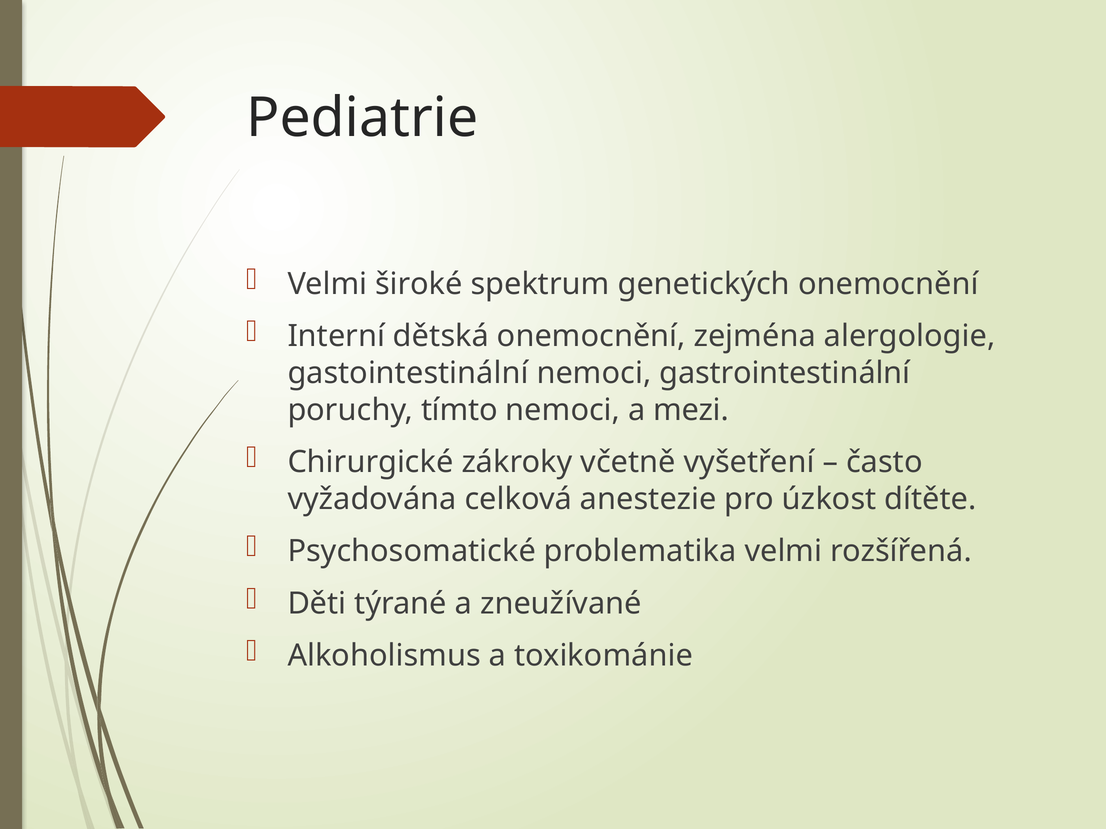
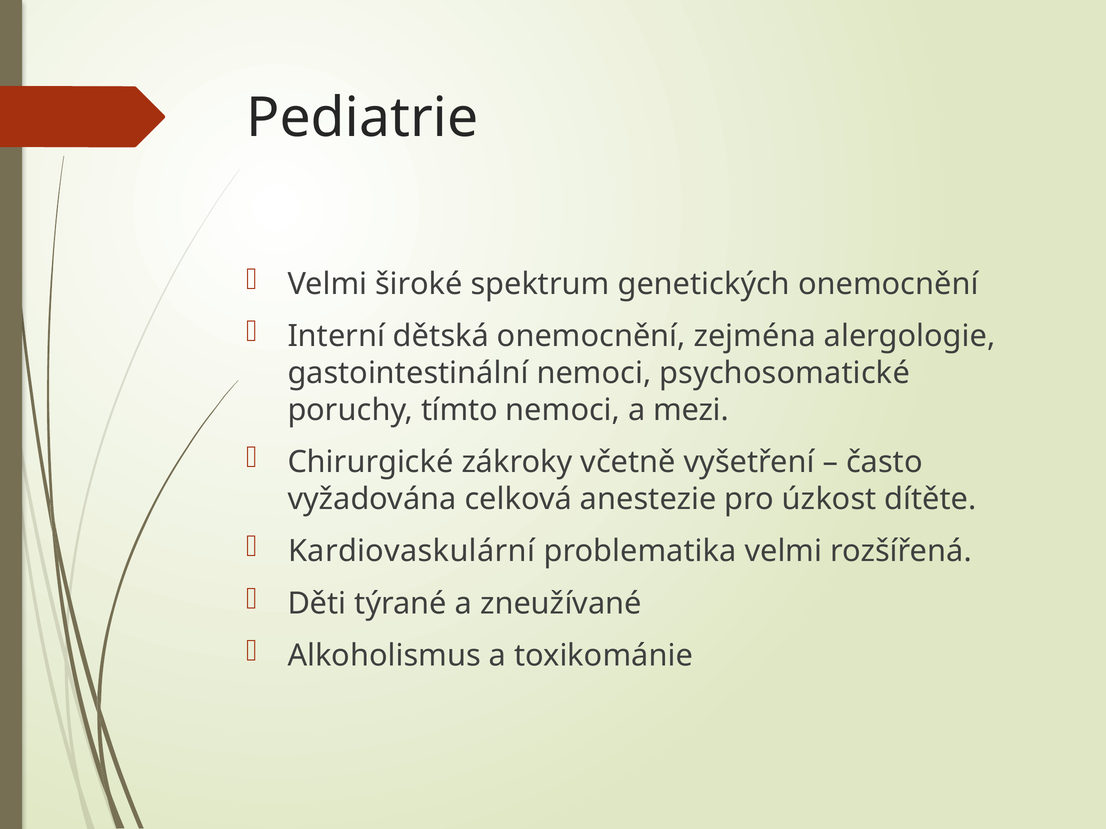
gastrointestinální: gastrointestinální -> psychosomatické (785, 373)
Psychosomatické: Psychosomatické -> Kardiovaskulární (412, 552)
